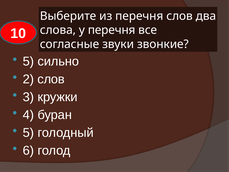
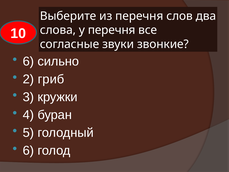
5: 5 -> 6 (28, 61)
2 слов: слов -> гриб (51, 79)
